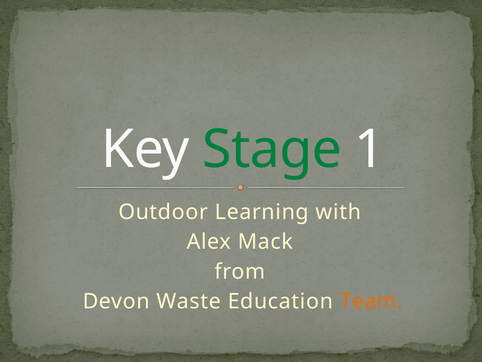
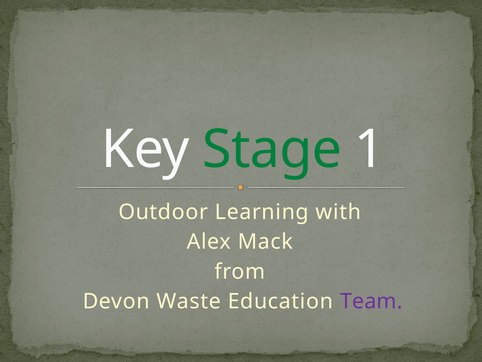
Team colour: orange -> purple (371, 301)
